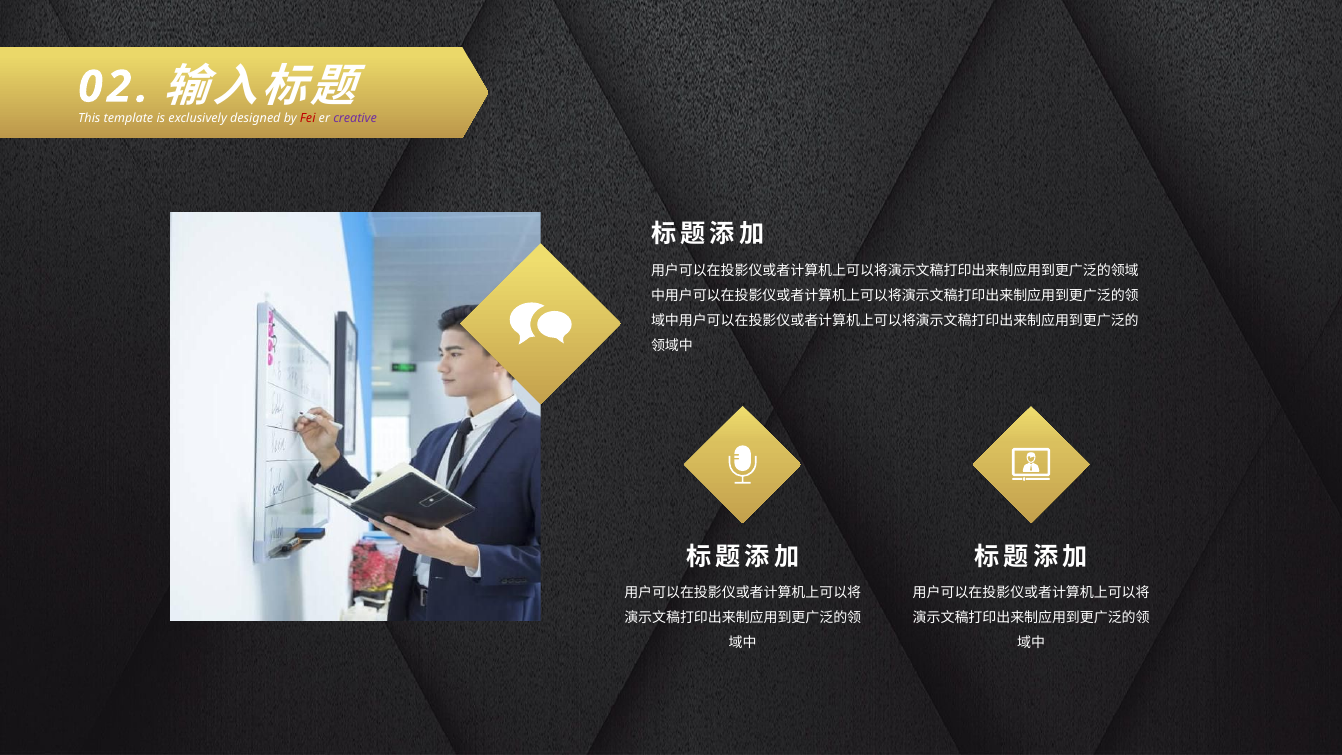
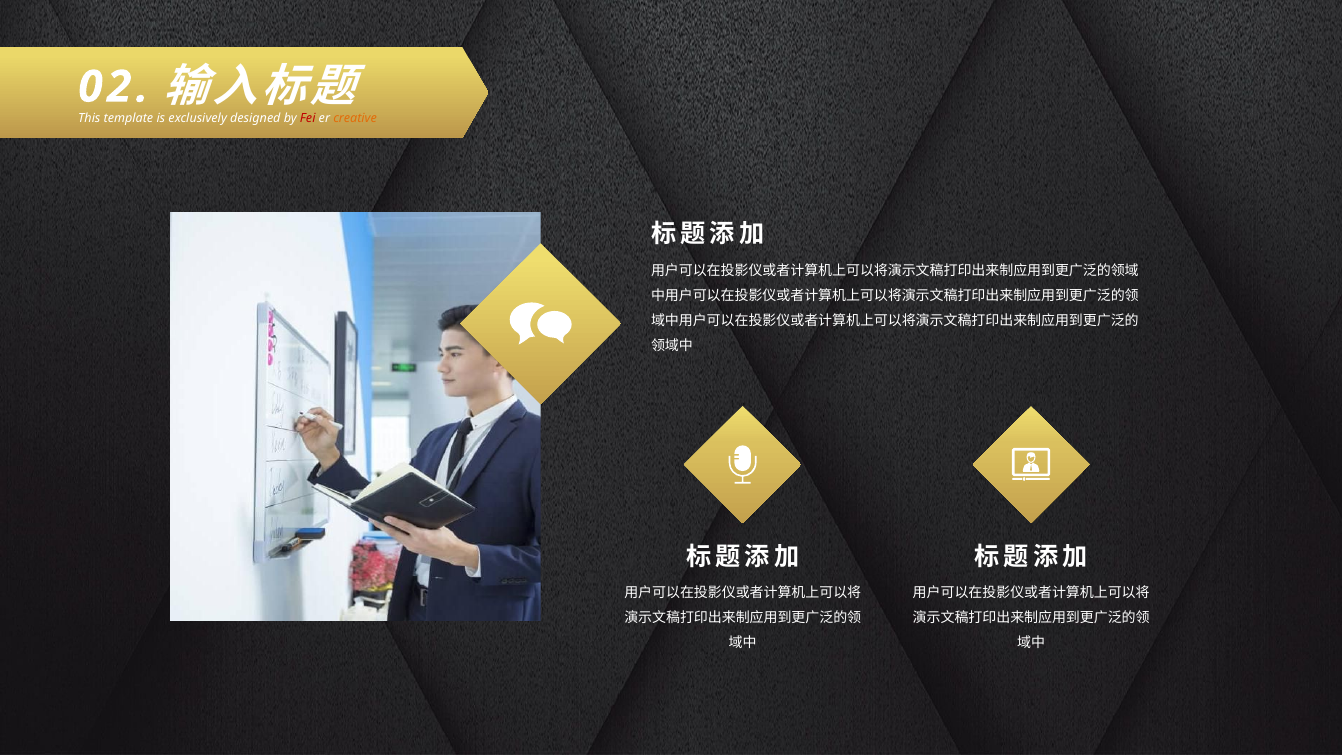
creative colour: purple -> orange (355, 119)
